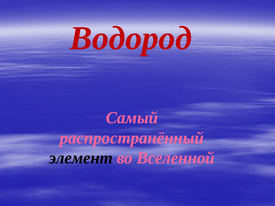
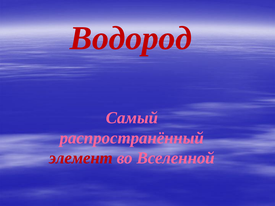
элемент colour: black -> red (81, 158)
